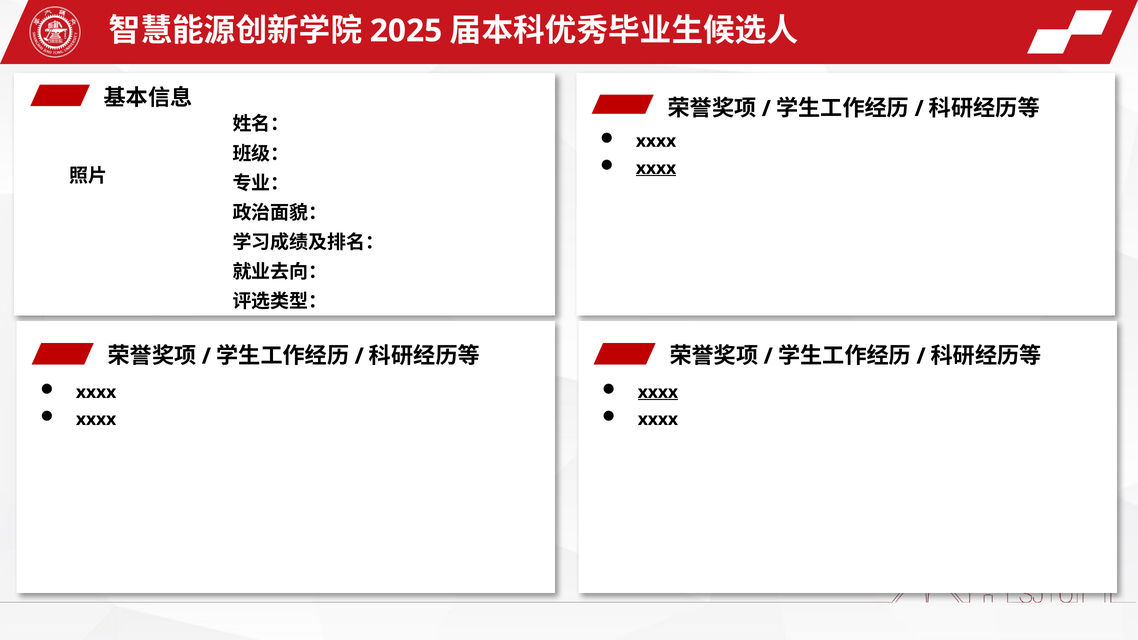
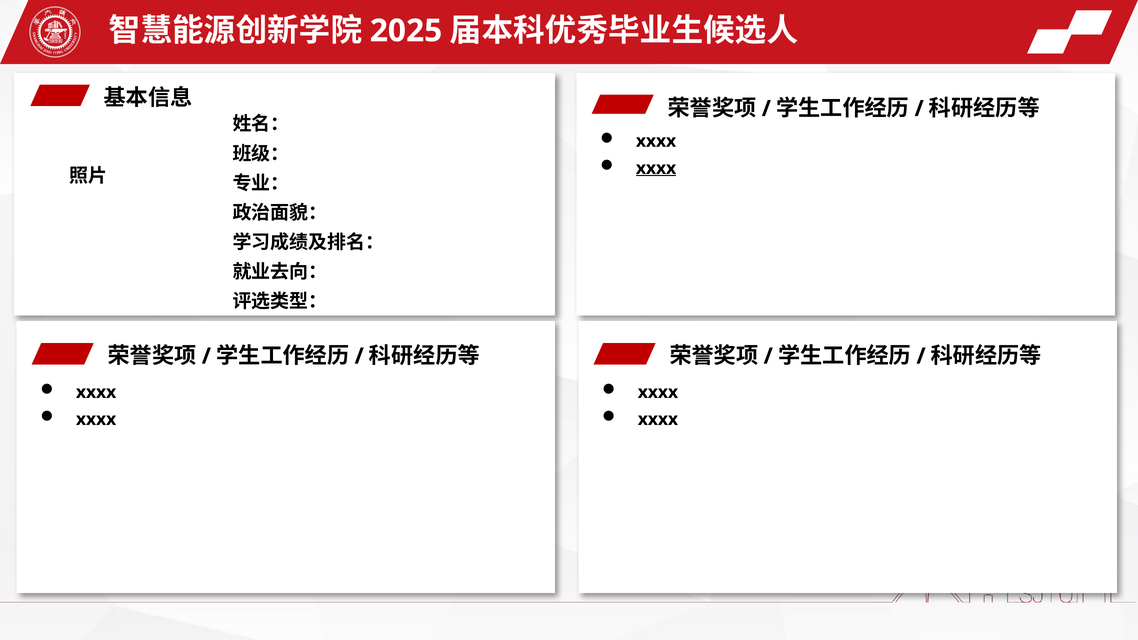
xxxx underline: present -> none (658, 392)
